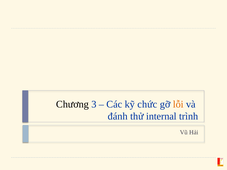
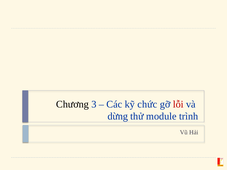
lỗi colour: orange -> red (178, 104)
đánh: đánh -> dừng (118, 116)
internal: internal -> module (161, 116)
